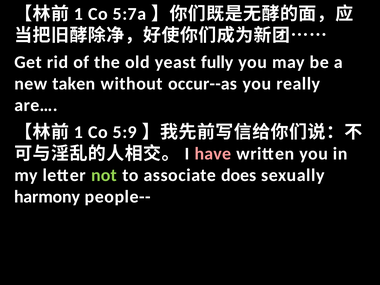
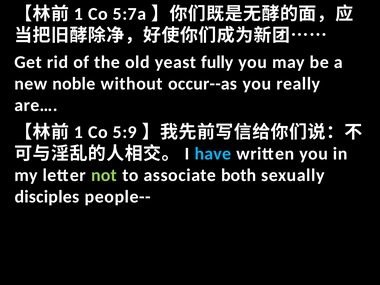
taken: taken -> noble (74, 84)
have colour: pink -> light blue (213, 154)
does: does -> both (239, 175)
harmony: harmony -> disciples (47, 197)
